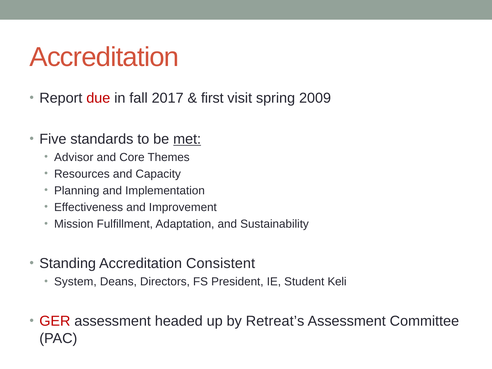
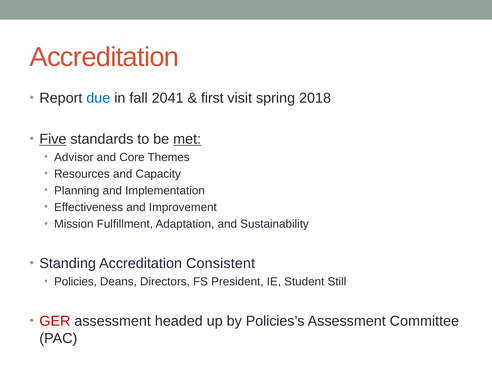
due colour: red -> blue (98, 98)
2017: 2017 -> 2041 (168, 98)
2009: 2009 -> 2018 (315, 98)
Five underline: none -> present (53, 139)
System: System -> Policies (75, 282)
Keli: Keli -> Still (337, 282)
Retreat’s: Retreat’s -> Policies’s (275, 321)
